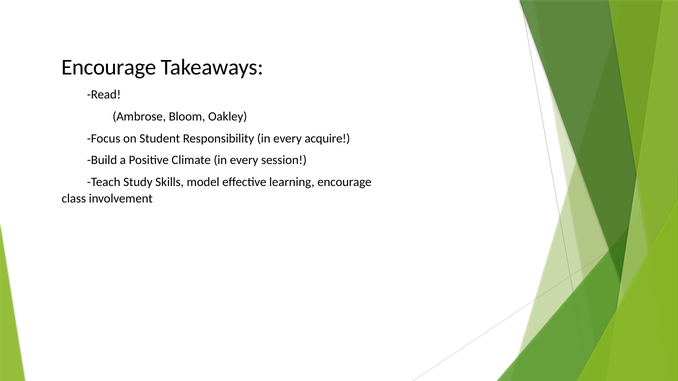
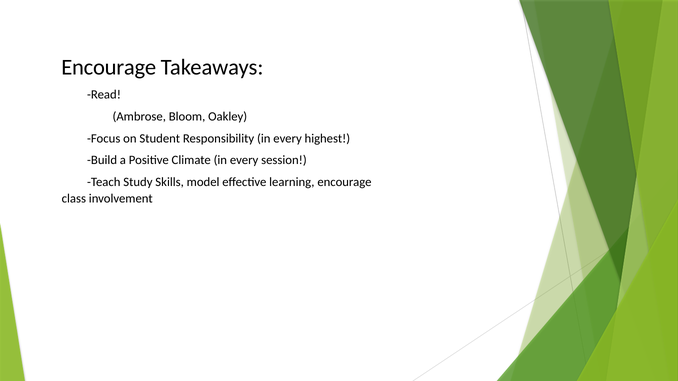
acquire: acquire -> highest (327, 138)
